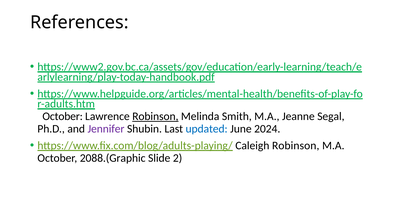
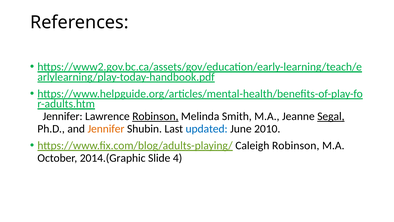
October: October -> Jennifer (63, 116)
Segal underline: none -> present (331, 116)
Jennifer colour: purple -> orange (106, 129)
2024: 2024 -> 2010 (267, 129)
2088.(Graphic: 2088.(Graphic -> 2014.(Graphic (113, 158)
2: 2 -> 4 (178, 158)
